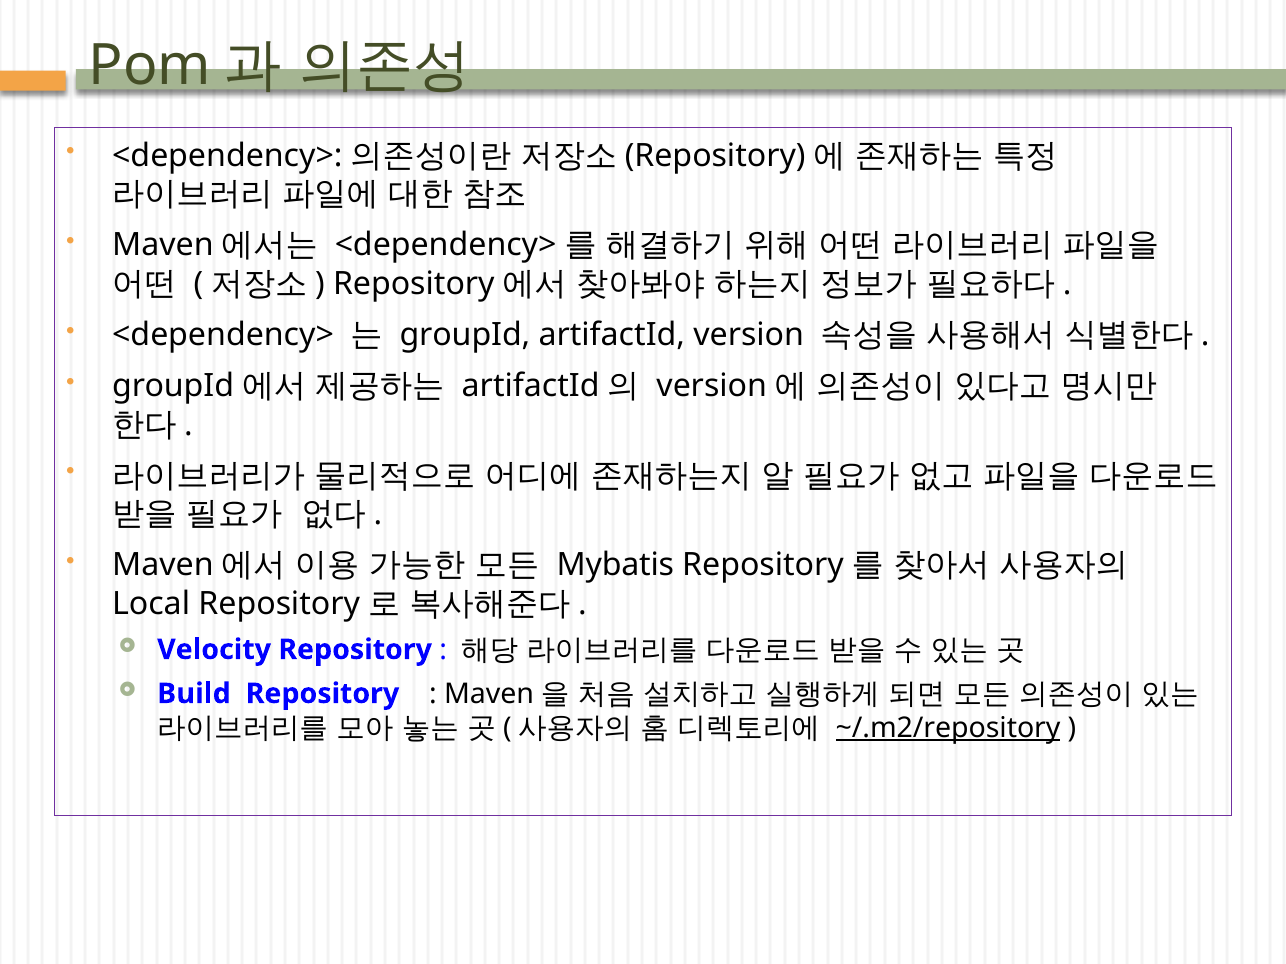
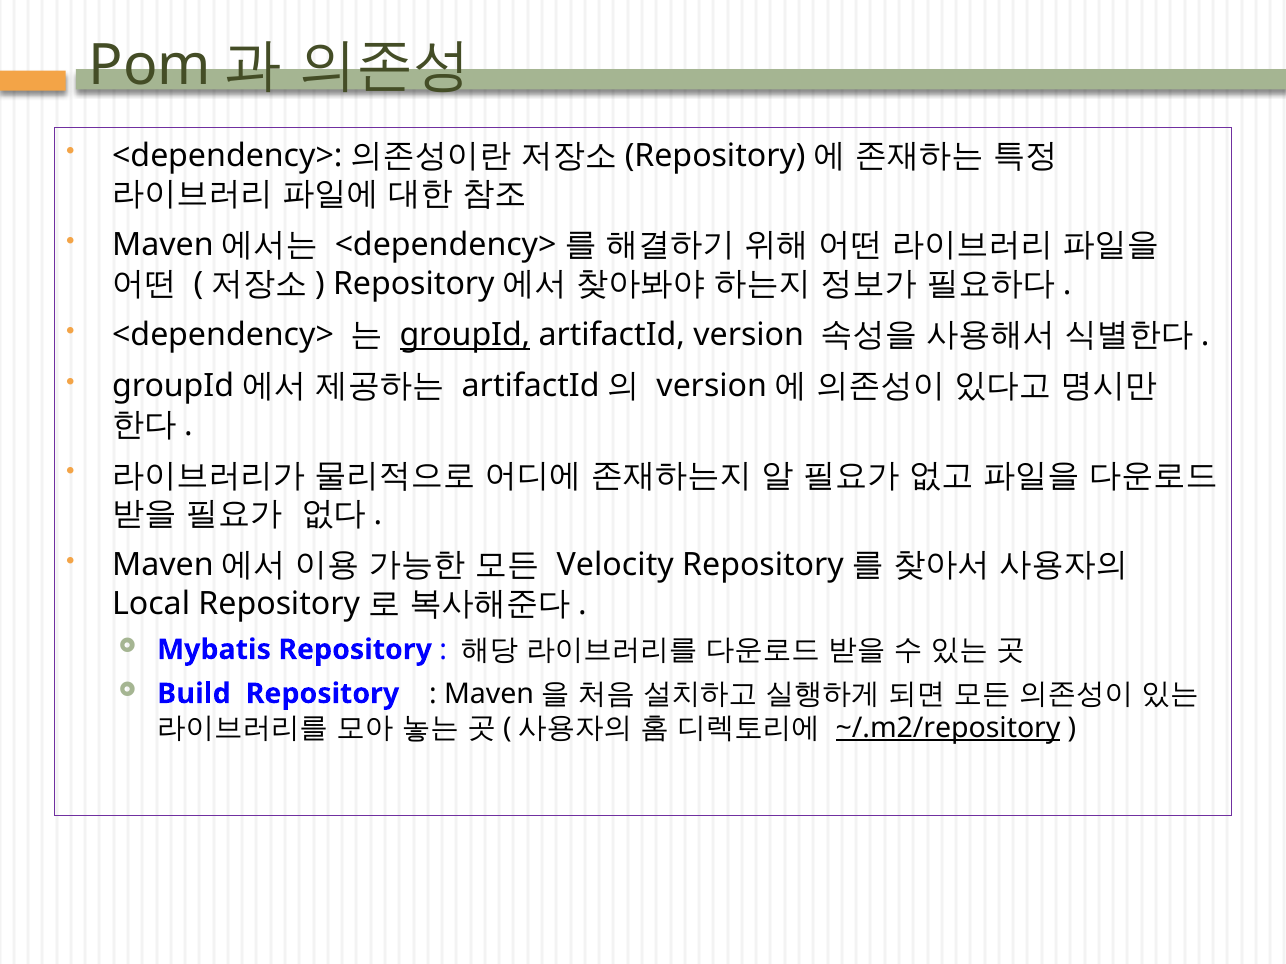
groupId underline: none -> present (465, 335)
Mybatis: Mybatis -> Velocity (615, 565)
Velocity: Velocity -> Mybatis (214, 650)
